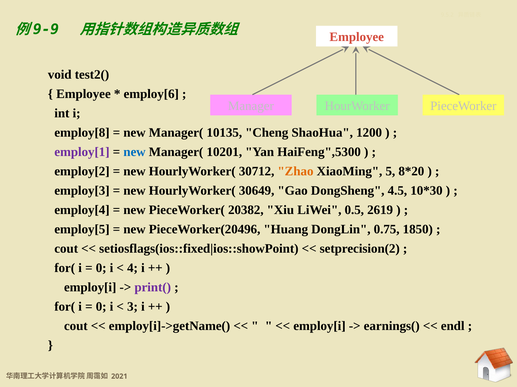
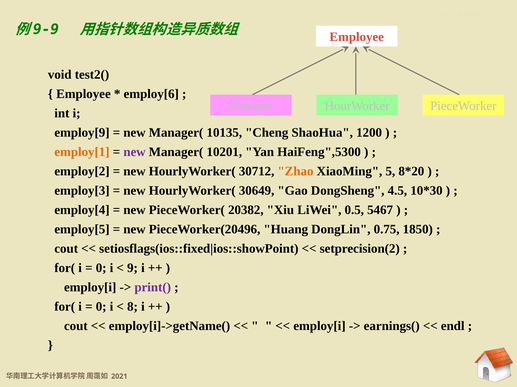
employ[8: employ[8 -> employ[9 (82, 133)
employ[1 colour: purple -> orange (82, 152)
new colour: blue -> purple (135, 152)
2619: 2619 -> 5467 (380, 210)
4: 4 -> 9 (132, 268)
3: 3 -> 8 (132, 307)
